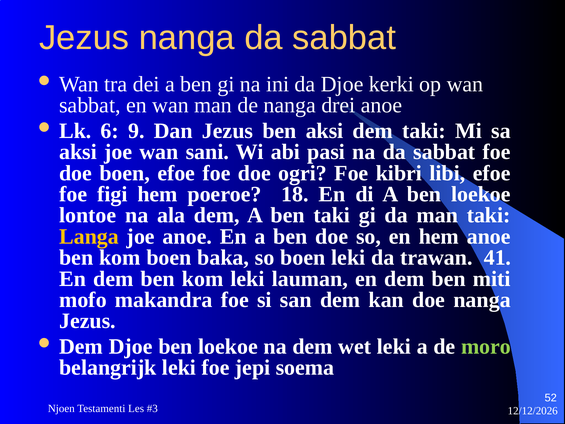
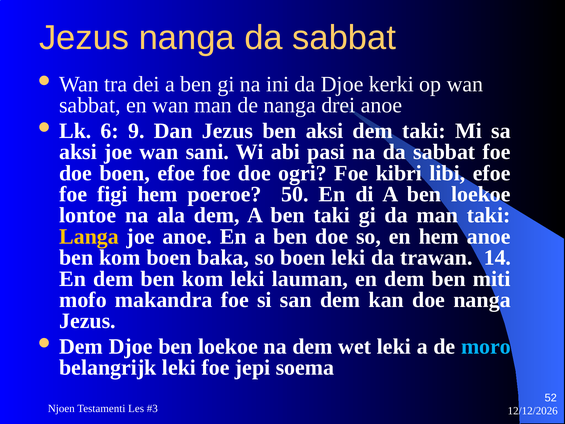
18: 18 -> 50 (295, 194)
41: 41 -> 14 (497, 257)
moro colour: light green -> light blue (486, 346)
